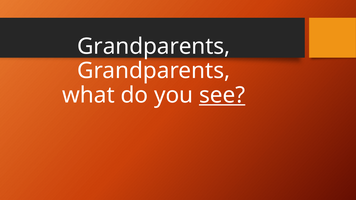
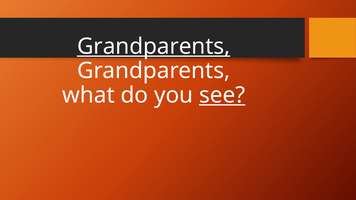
Grandparents underline: none -> present (154, 46)
